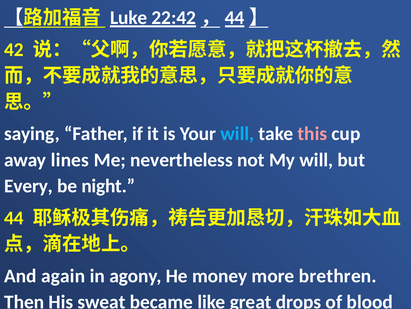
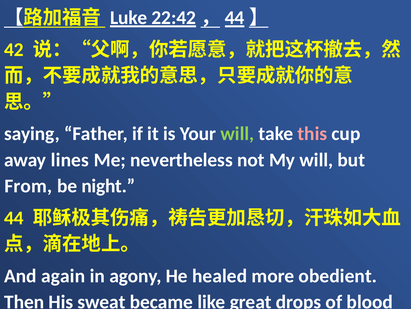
will colour: light blue -> light green (237, 134)
Every: Every -> From (28, 186)
money: money -> healed (220, 275)
brethren: brethren -> obedient (338, 275)
